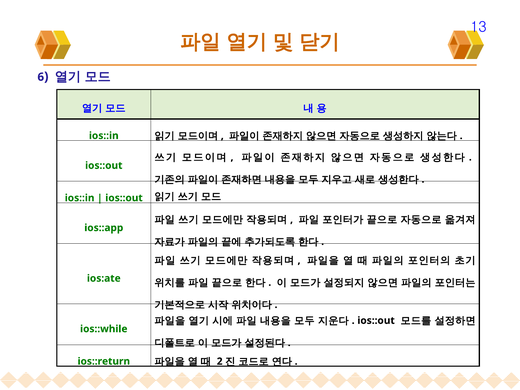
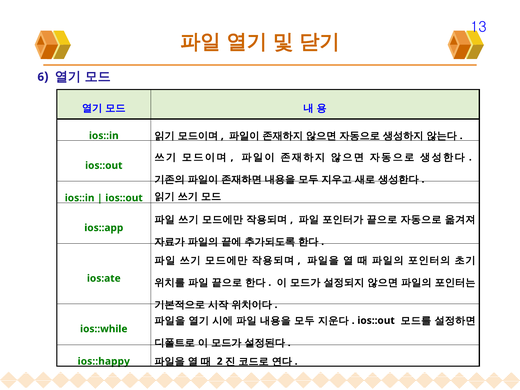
ios::return: ios::return -> ios::happy (104, 361)
